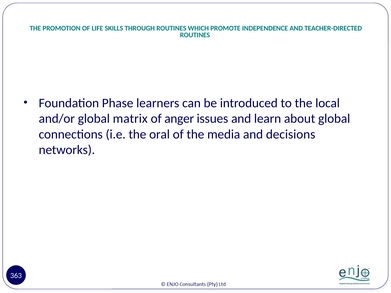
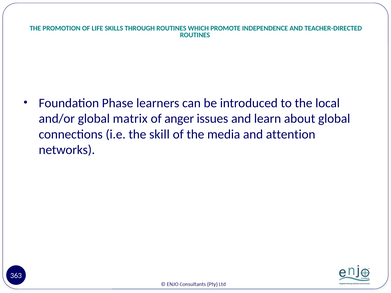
oral: oral -> skill (159, 134)
decisions: decisions -> attention (291, 134)
